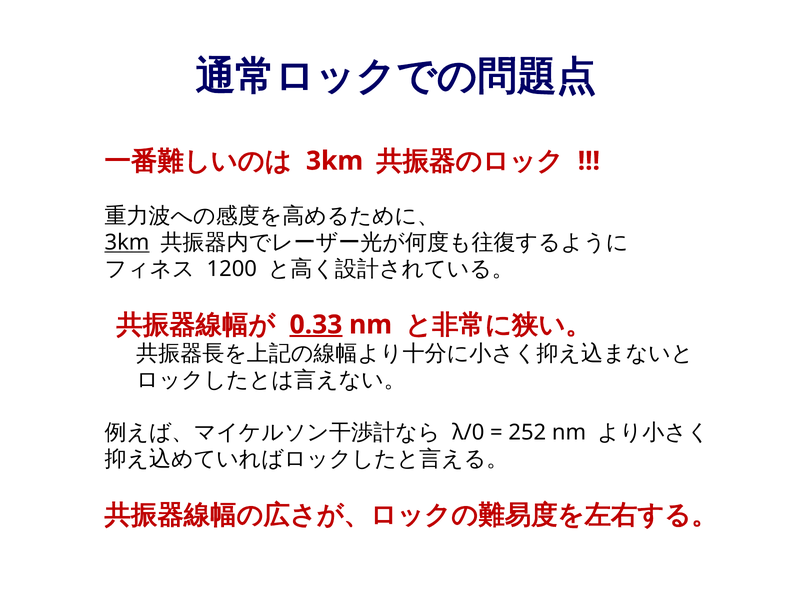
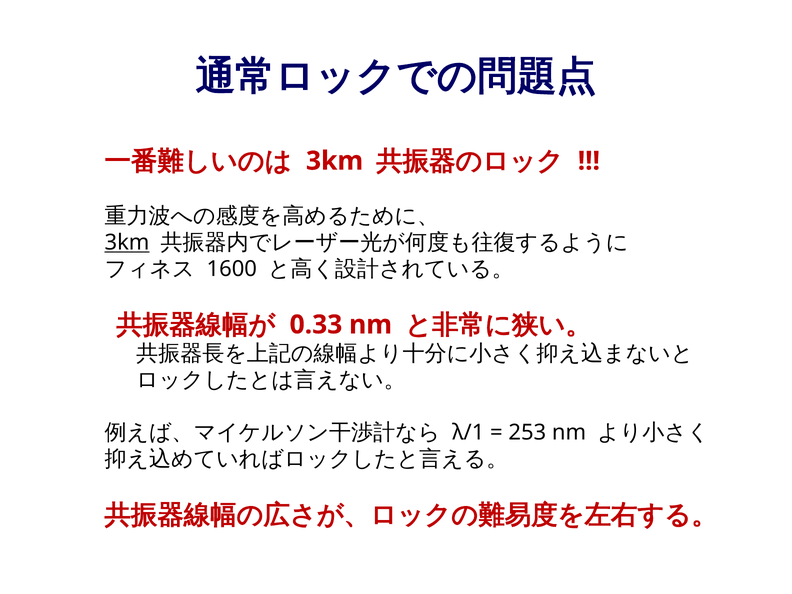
1200: 1200 -> 1600 (232, 269)
0.33 underline: present -> none (316, 325)
λ/0: λ/0 -> λ/1 (468, 433)
252: 252 -> 253 (527, 433)
